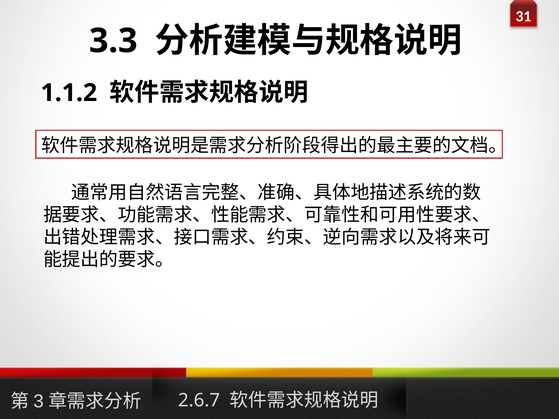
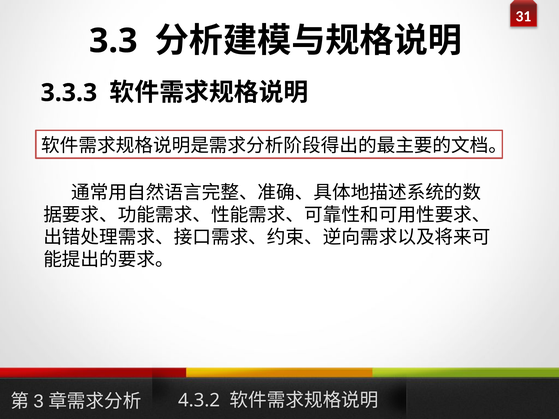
1.1.2: 1.1.2 -> 3.3.3 (69, 93)
2.6.7: 2.6.7 -> 4.3.2 (199, 400)
